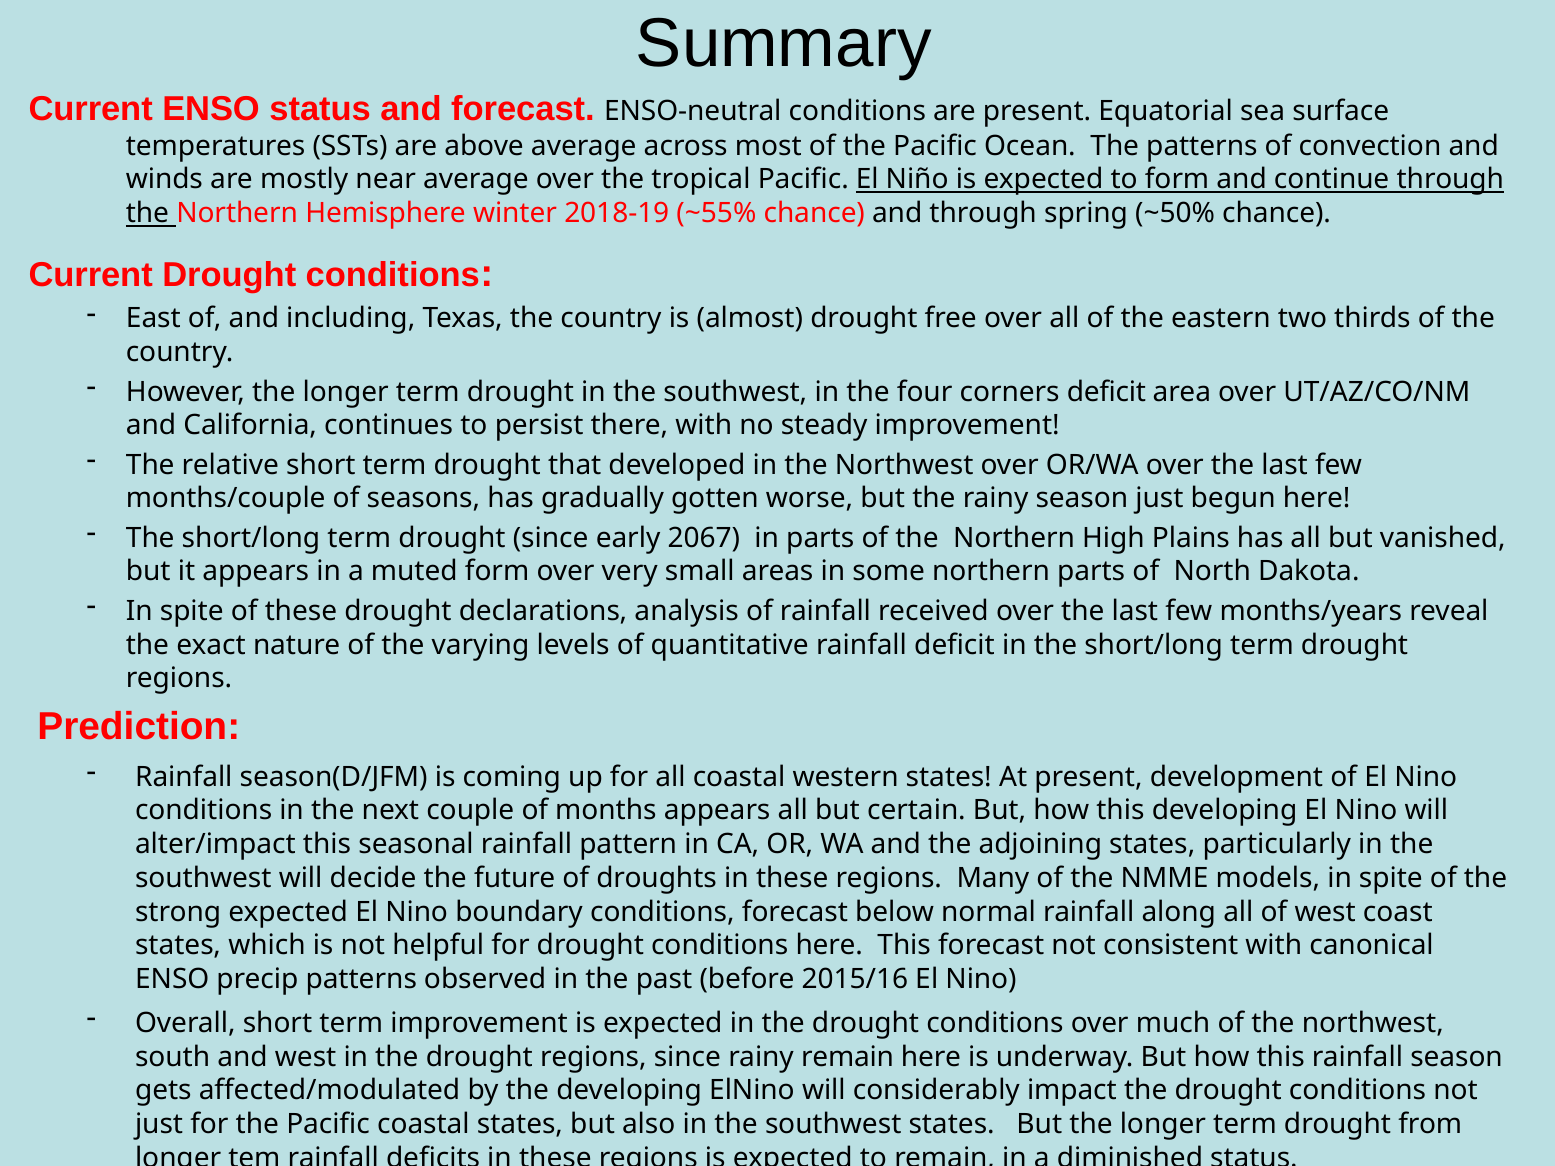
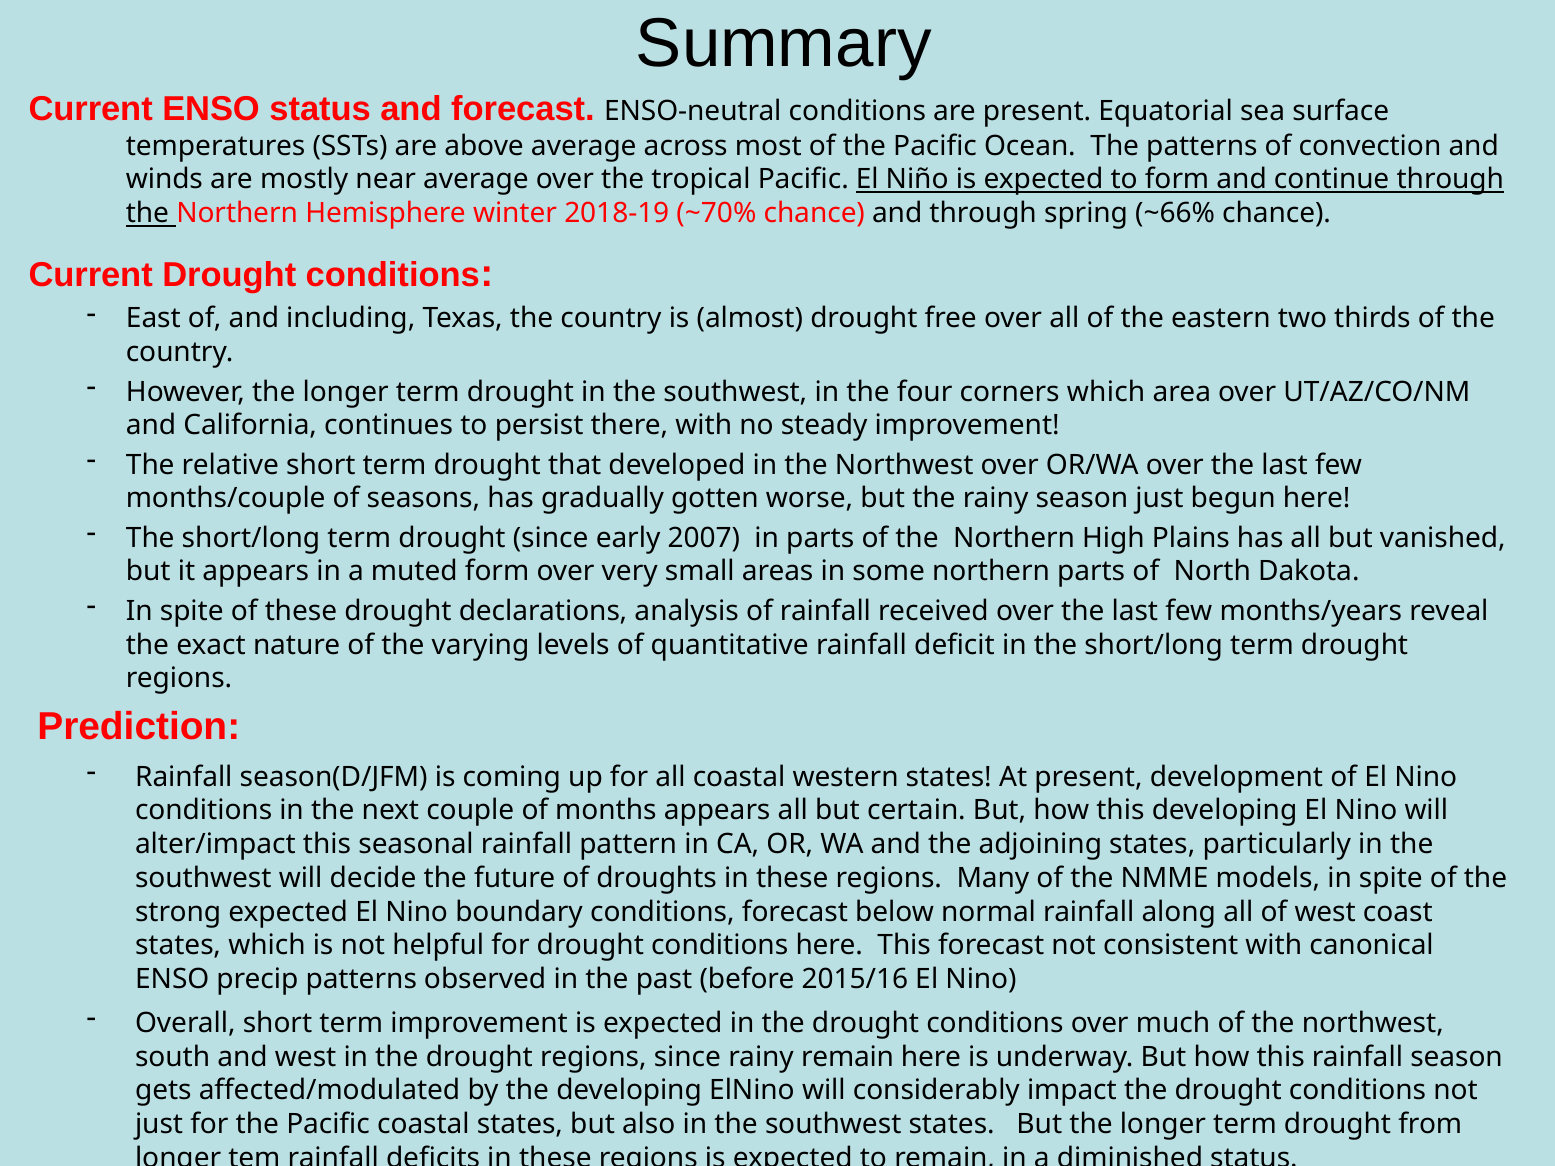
~55%: ~55% -> ~70% (716, 213)
~50%: ~50% -> ~66% (1175, 213)
corners deficit: deficit -> which (1106, 392)
2067: 2067 -> 2007 (704, 538)
